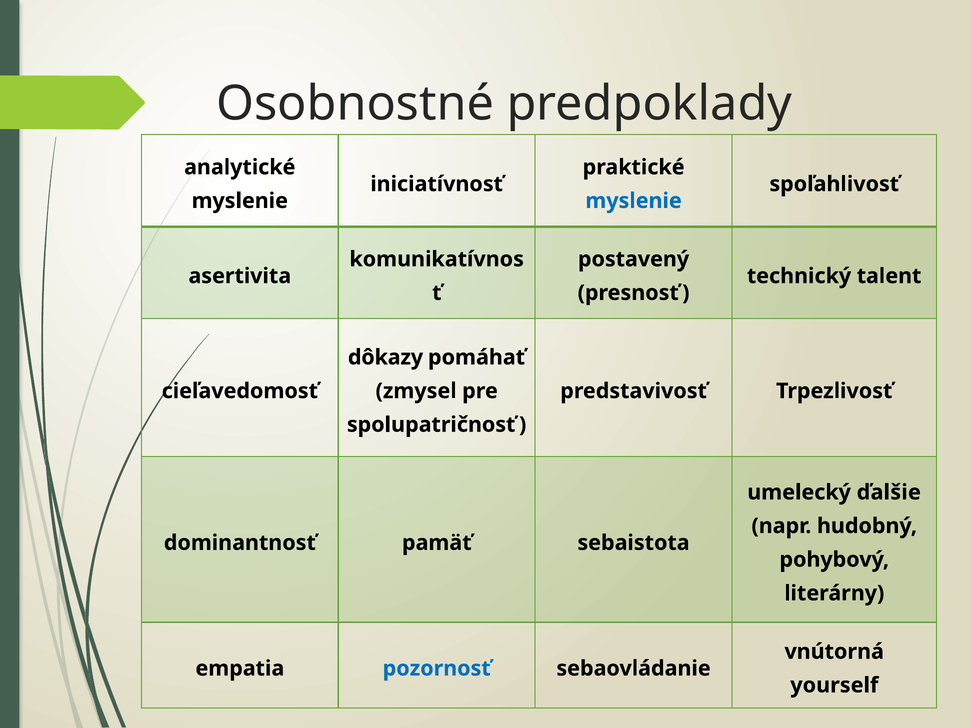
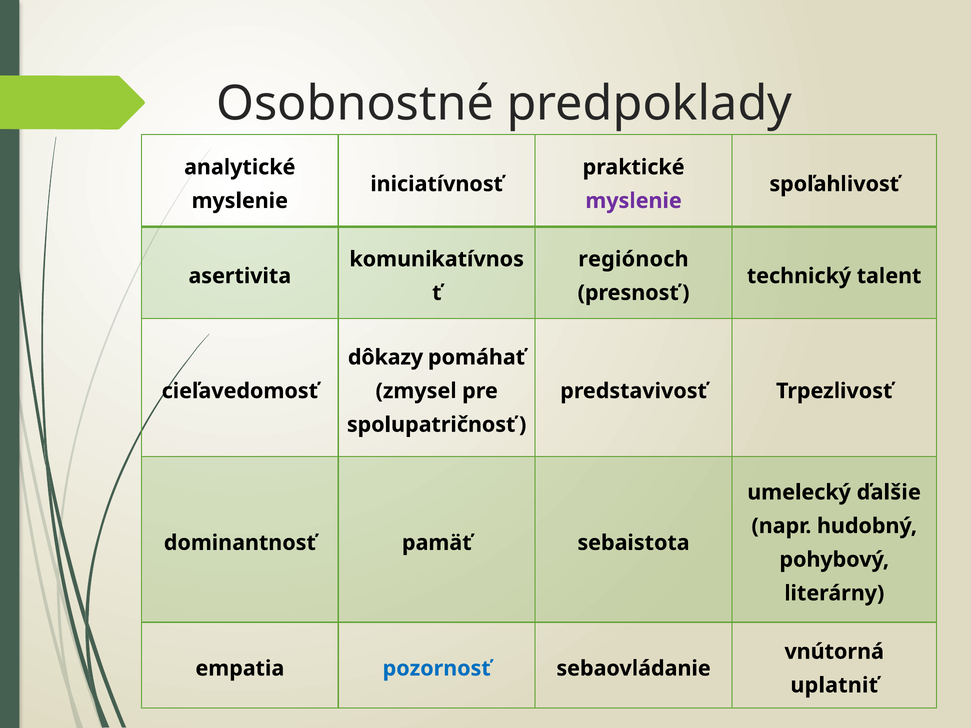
myslenie colour: blue -> purple (634, 201)
postavený: postavený -> regiónoch (633, 259)
yourself: yourself -> uplatniť (834, 686)
